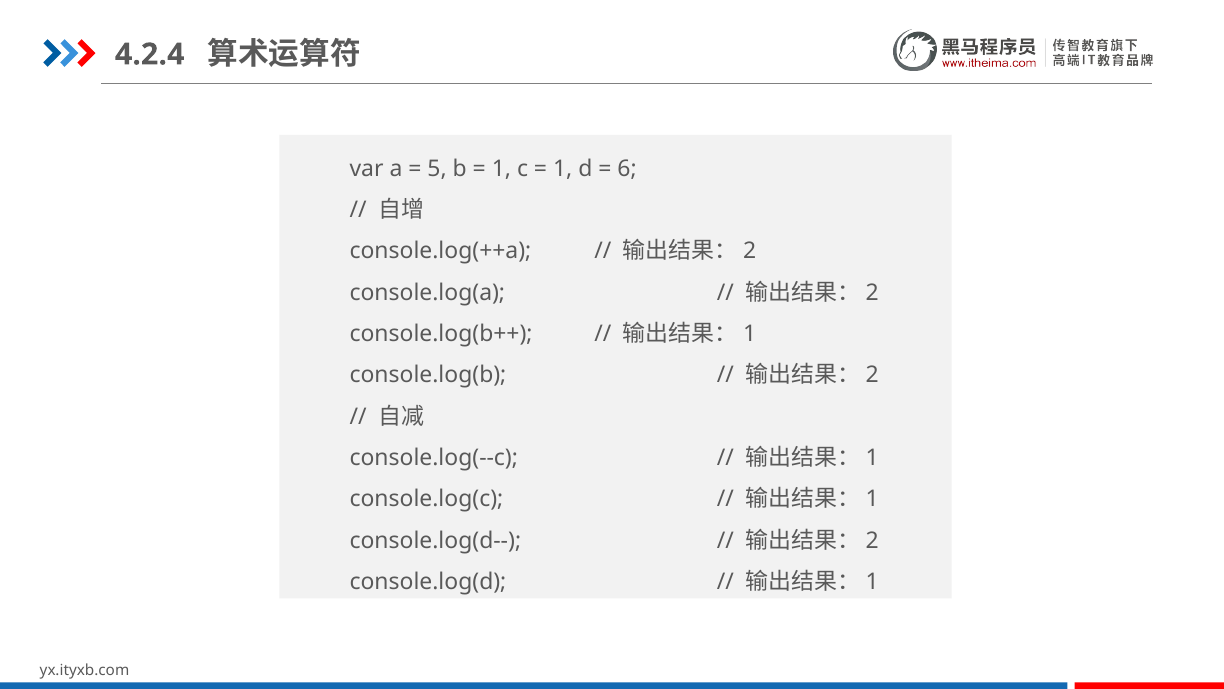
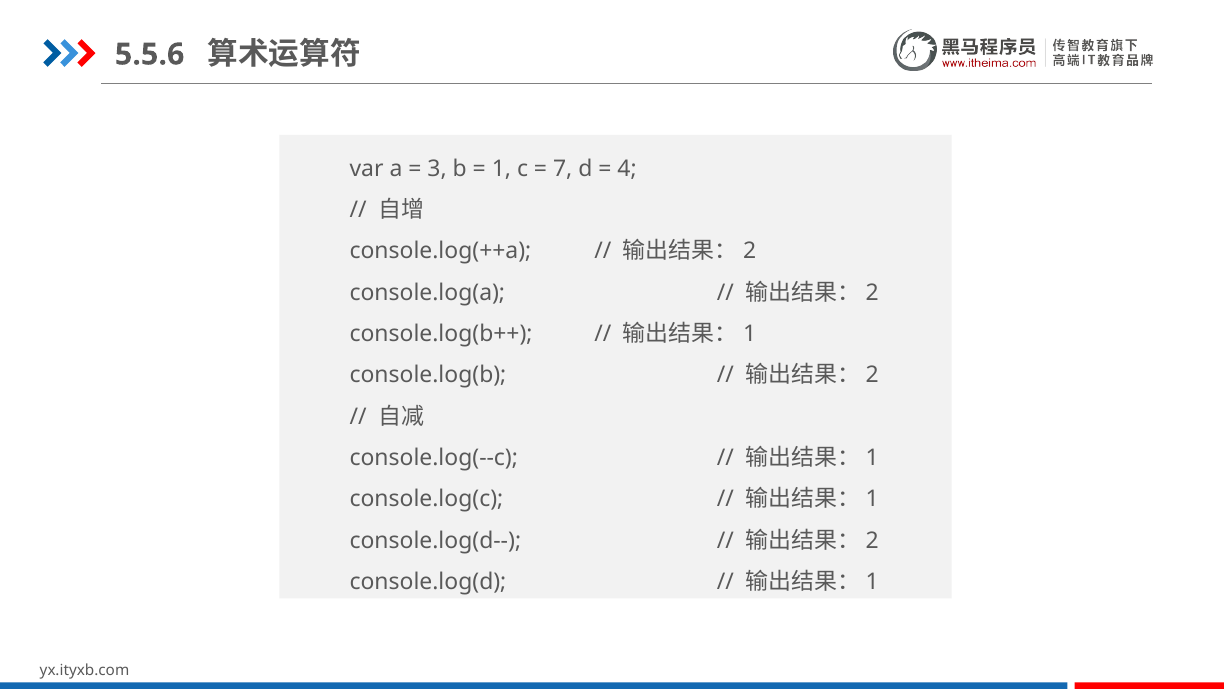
4.2.4: 4.2.4 -> 5.5.6 (150, 54)
5: 5 -> 3 (437, 168)
1: 1 -> 7 (563, 168)
6: 6 -> 4 (627, 168)
